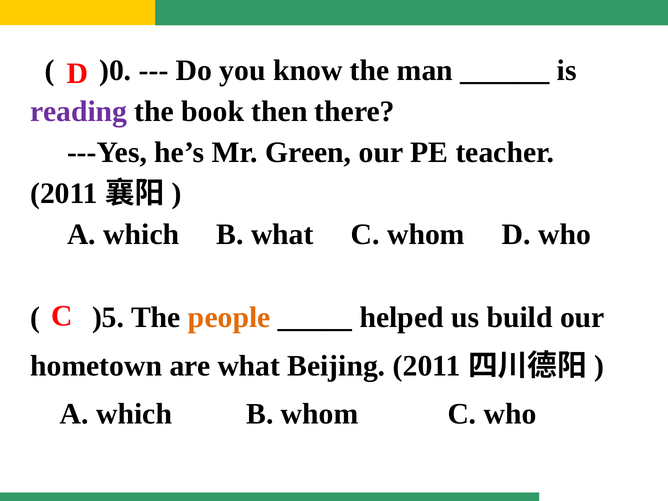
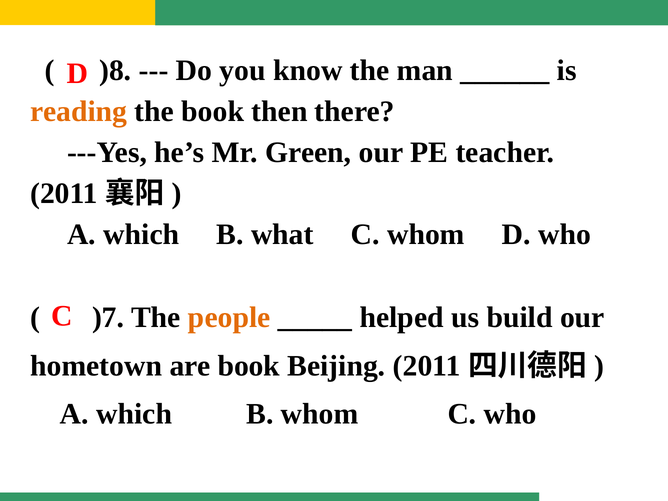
)0: )0 -> )8 (115, 70)
reading colour: purple -> orange (79, 111)
)5: )5 -> )7 (108, 318)
are what: what -> book (249, 366)
